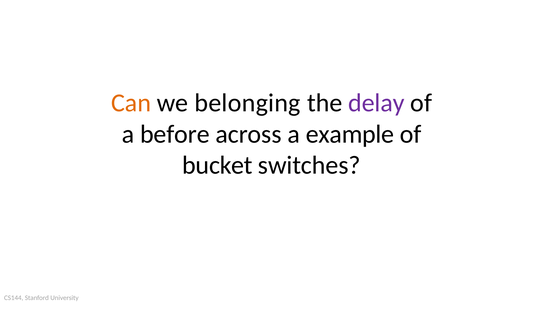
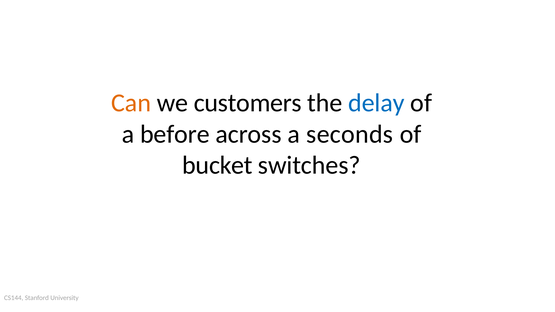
belonging: belonging -> customers (248, 103)
delay colour: purple -> blue (376, 103)
example: example -> seconds (350, 134)
